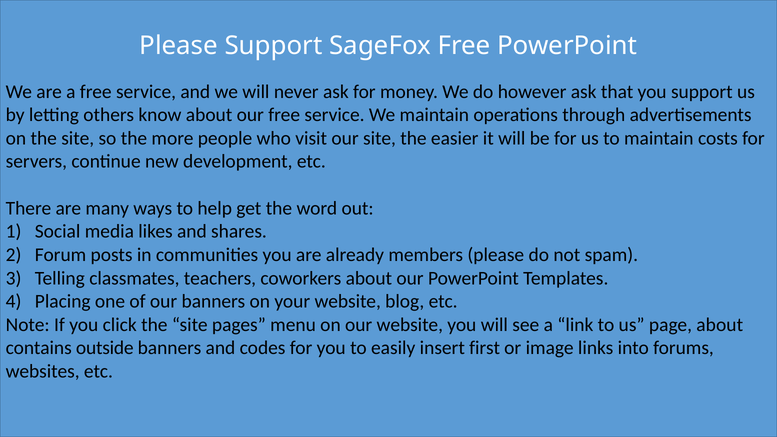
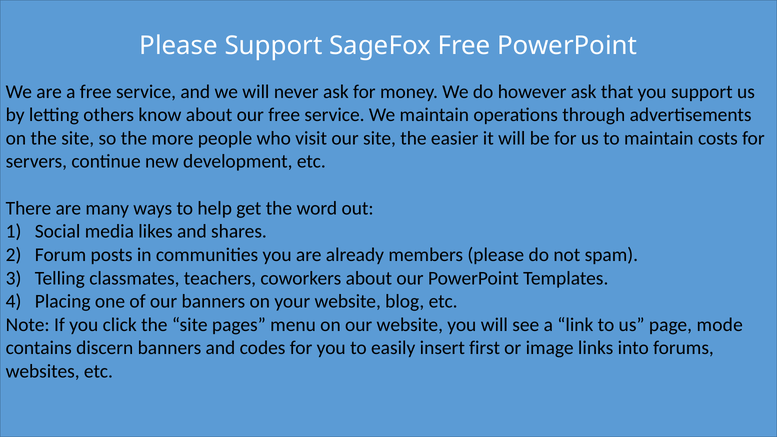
page about: about -> mode (720, 325)
outside: outside -> discern (105, 348)
